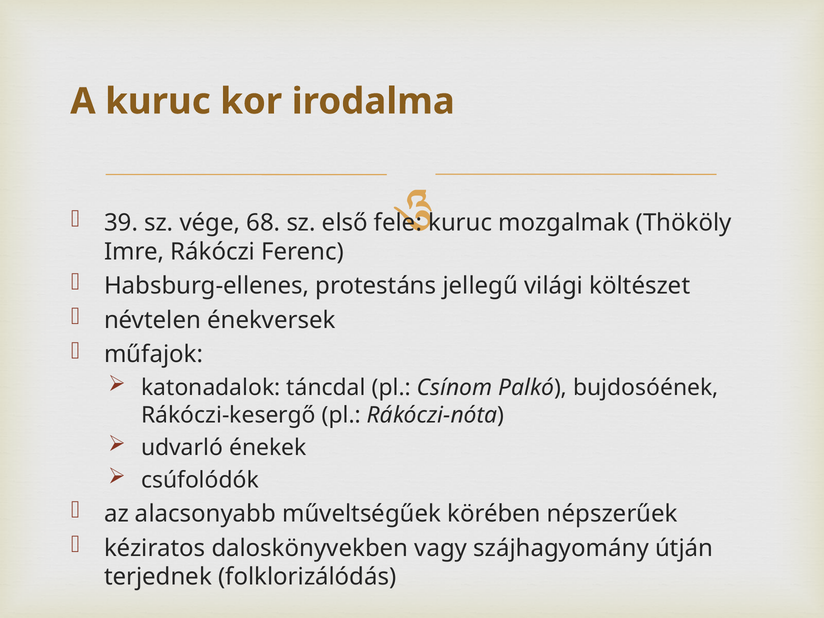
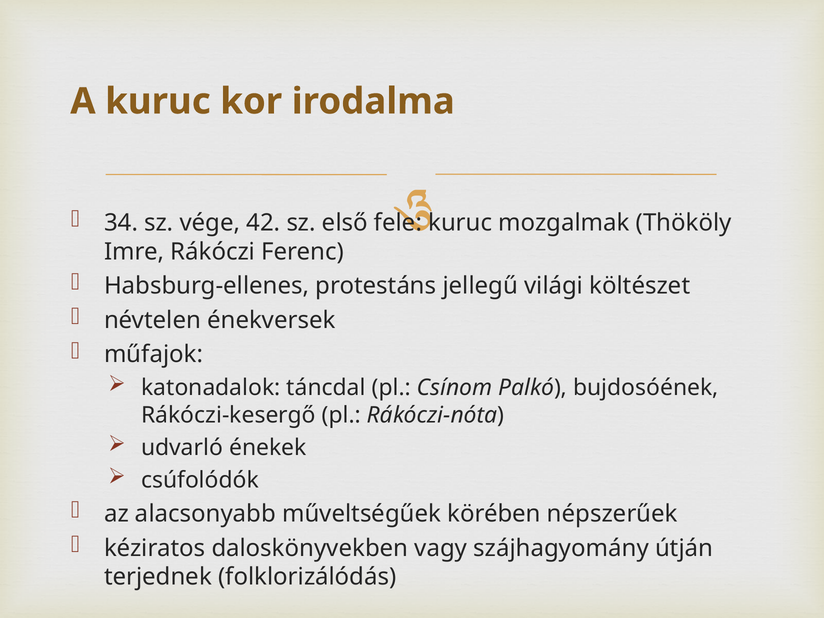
39: 39 -> 34 (121, 223)
68: 68 -> 42 (263, 223)
